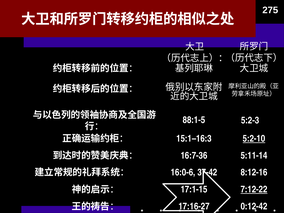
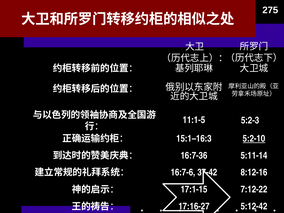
88:1-5: 88:1-5 -> 11:1-5 (194, 120)
16:0-6: 16:0-6 -> 16:7-6 (183, 172)
7:12-22 underline: present -> none (254, 189)
0:12-42: 0:12-42 -> 5:12-42 (254, 206)
